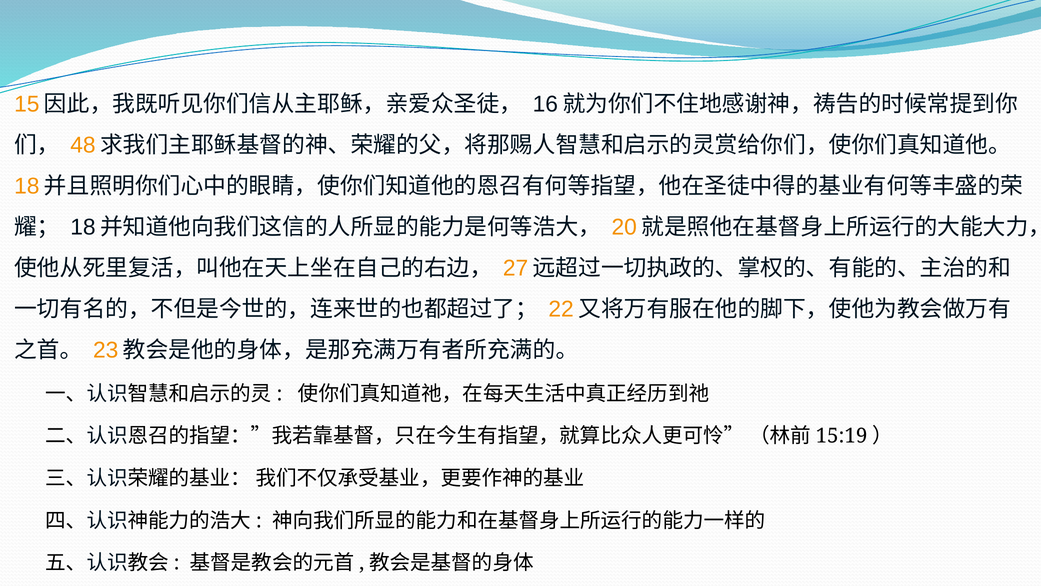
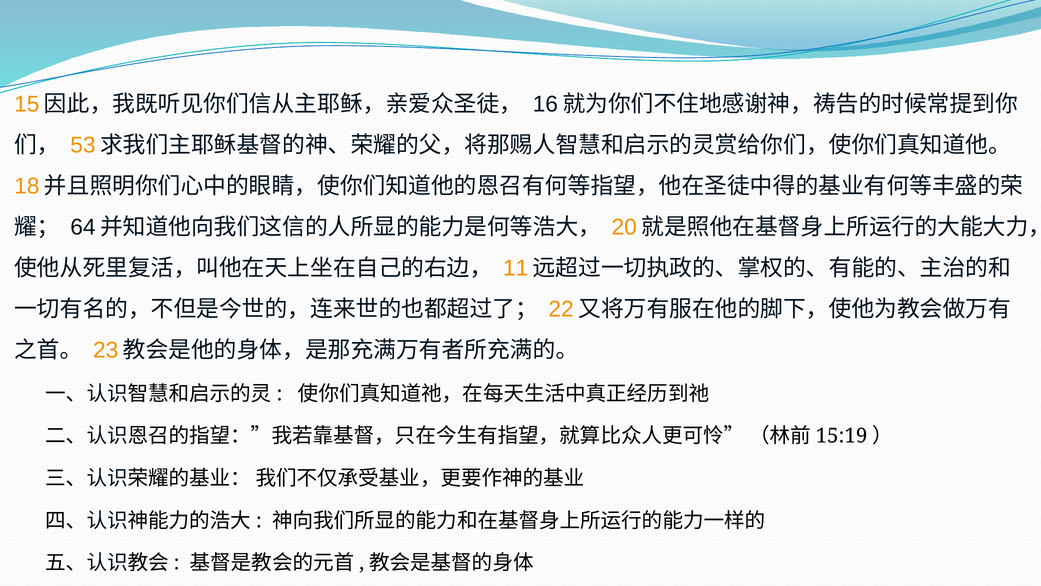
48: 48 -> 53 (83, 145)
18: 18 -> 64 (83, 227)
27: 27 -> 11 (516, 268)
